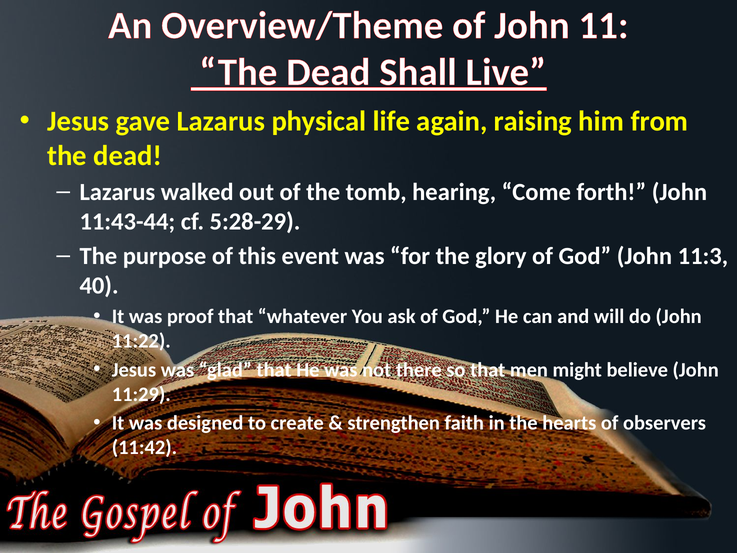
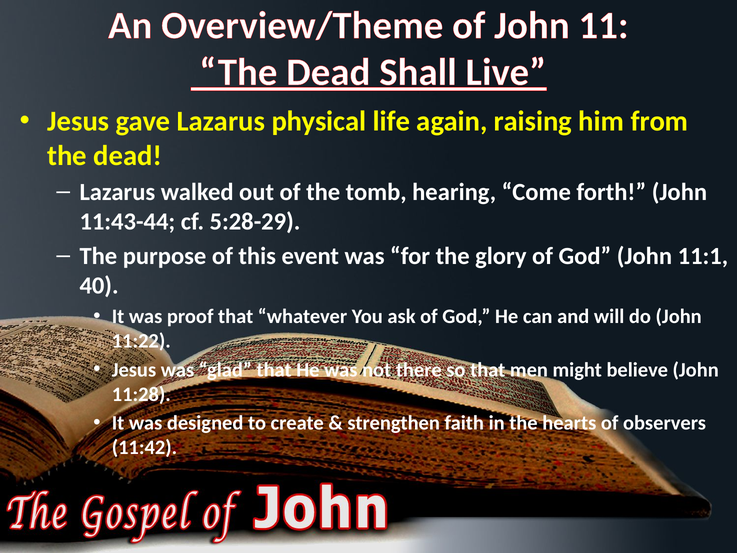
11:3: 11:3 -> 11:1 (703, 256)
11:29: 11:29 -> 11:28 (141, 394)
